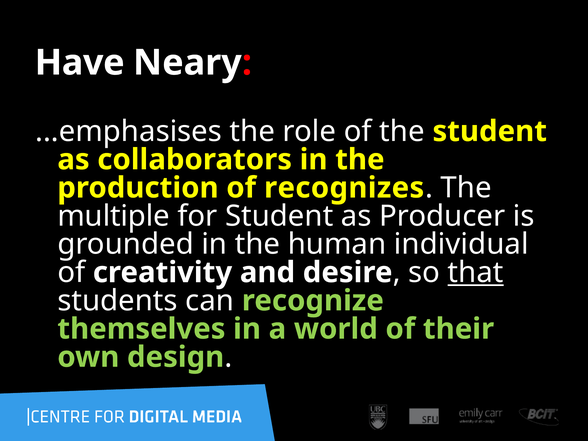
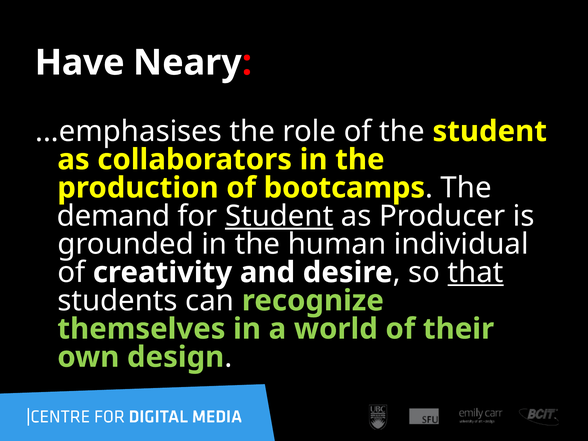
recognizes: recognizes -> bootcamps (344, 188)
multiple: multiple -> demand (114, 216)
Student underline: none -> present (279, 216)
